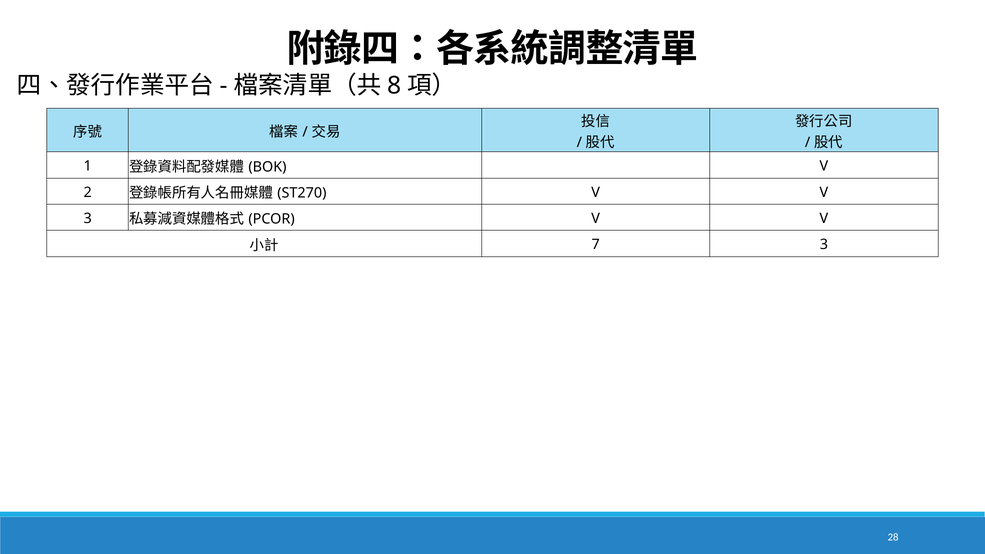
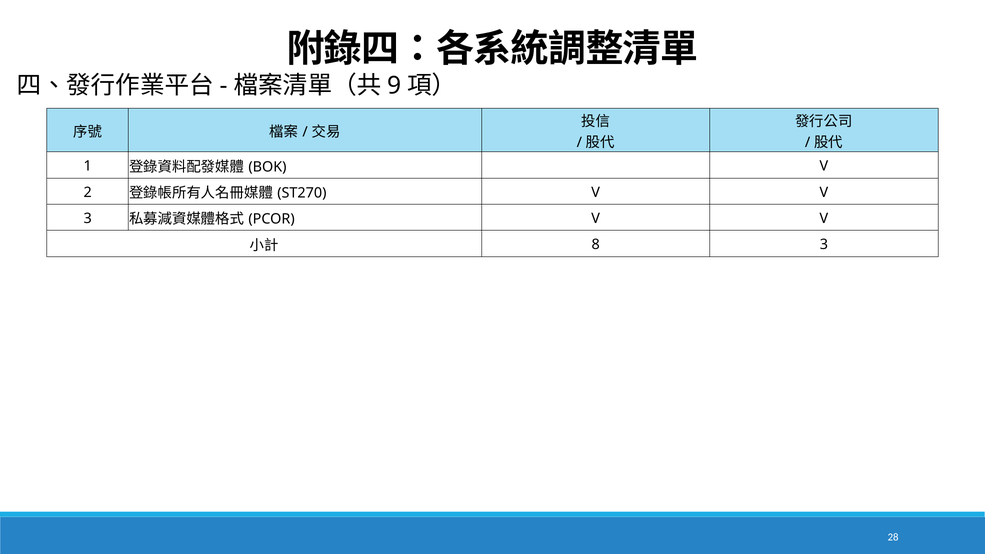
8: 8 -> 9 (394, 86)
7: 7 -> 8 (596, 245)
